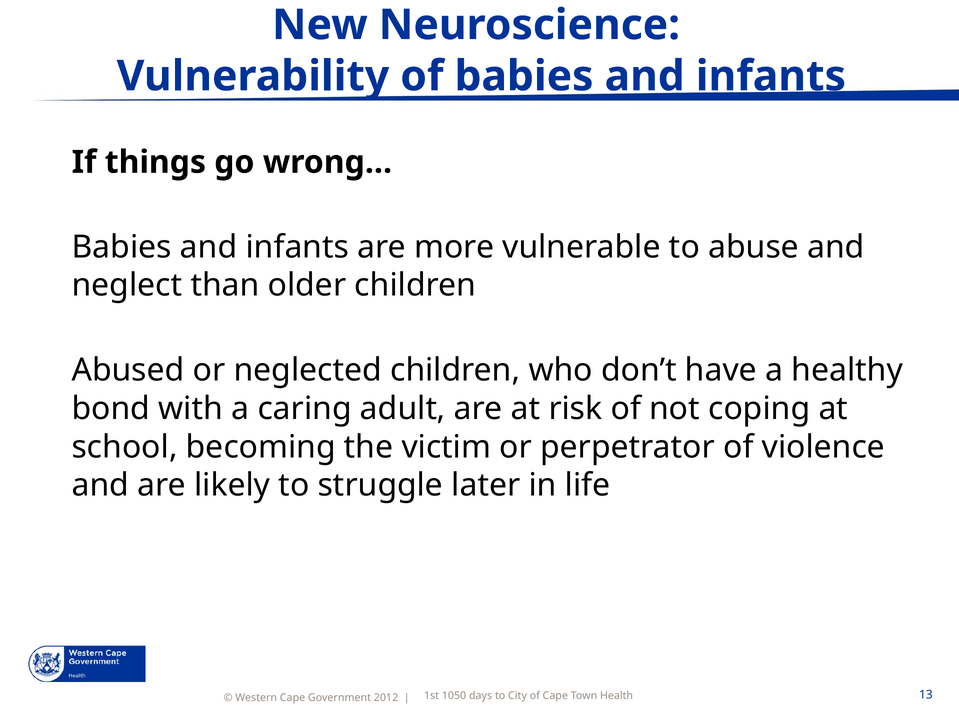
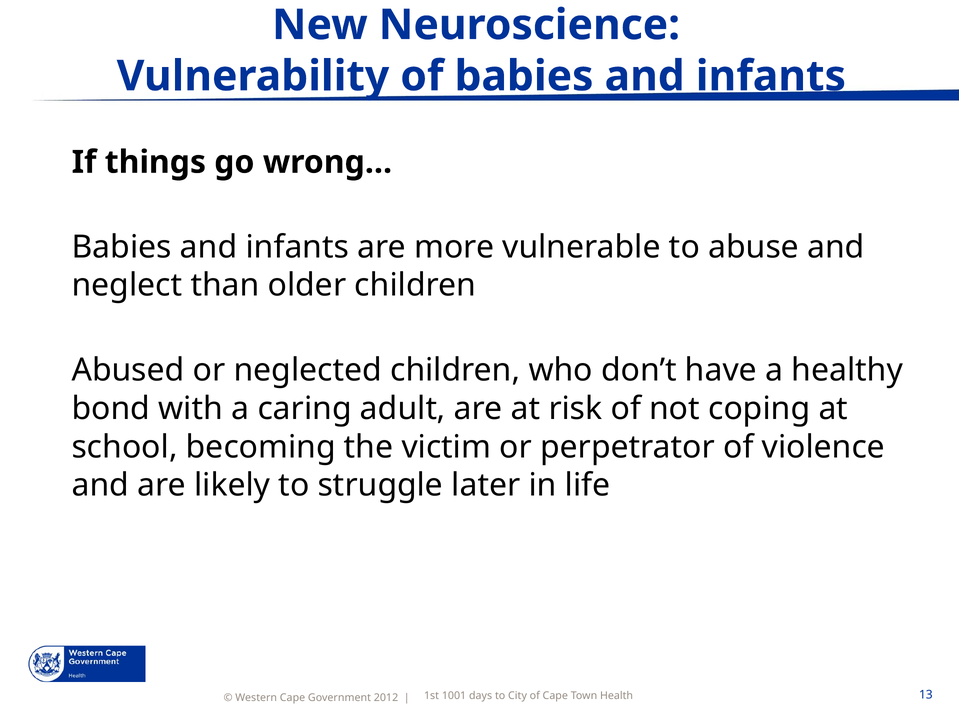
1050: 1050 -> 1001 (454, 695)
